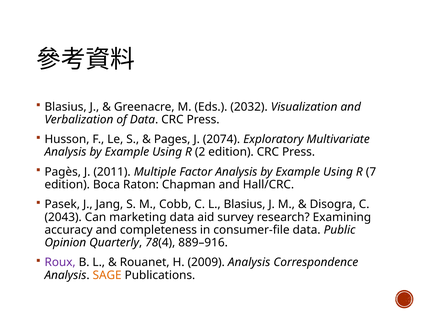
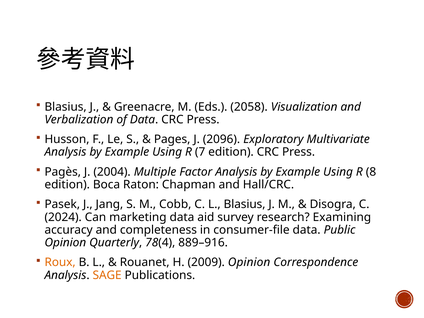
2032: 2032 -> 2058 (249, 107)
2074: 2074 -> 2096 (221, 139)
2: 2 -> 7 (200, 152)
2011: 2011 -> 2004 (112, 172)
7: 7 -> 8 (371, 172)
2043: 2043 -> 2024 (63, 217)
Roux colour: purple -> orange (60, 262)
2009 Analysis: Analysis -> Opinion (249, 262)
